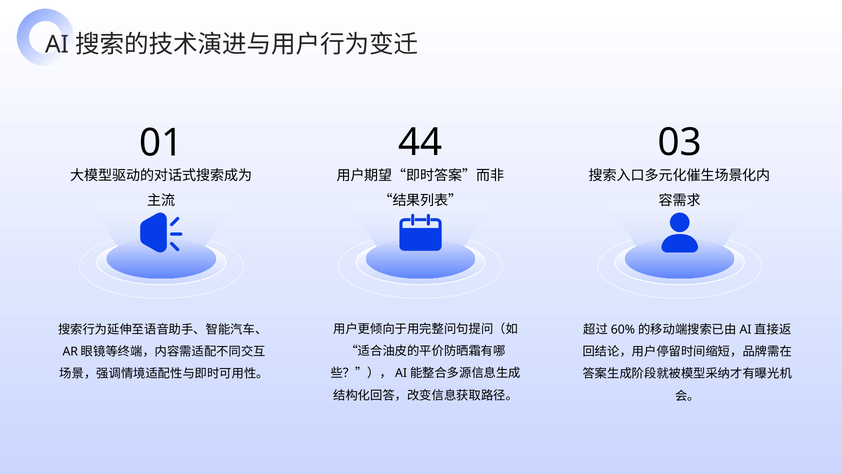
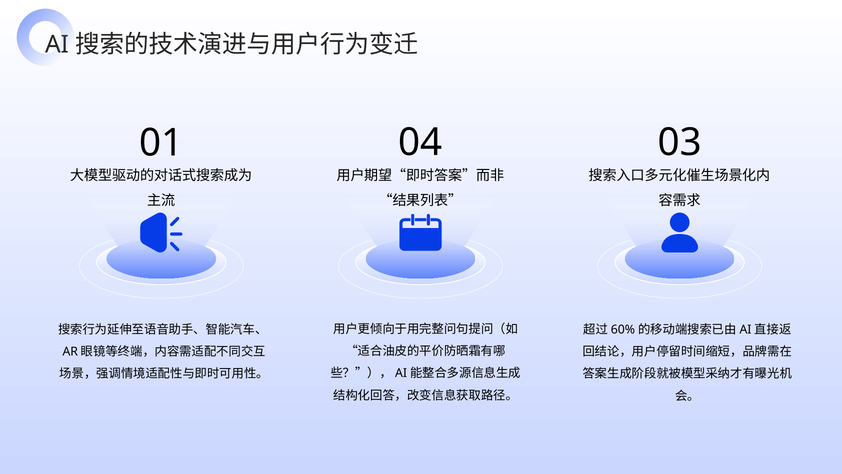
44: 44 -> 04 (421, 142)
